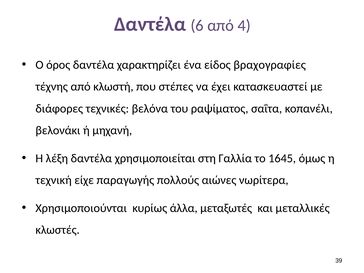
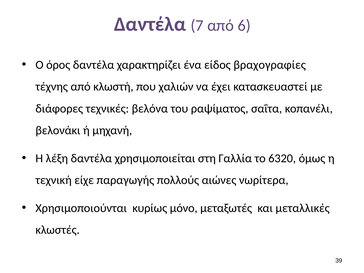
6: 6 -> 7 (197, 25)
4: 4 -> 6 (244, 25)
στέπες: στέπες -> χαλιών (176, 87)
1645: 1645 -> 6320 (282, 158)
άλλα: άλλα -> μόνο (184, 208)
